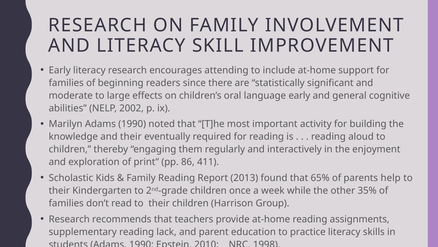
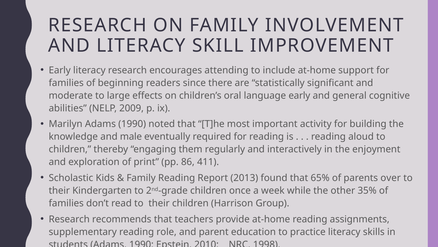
2002: 2002 -> 2009 (132, 108)
and their: their -> male (131, 136)
help: help -> over (391, 178)
lack: lack -> role (167, 231)
